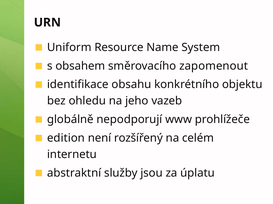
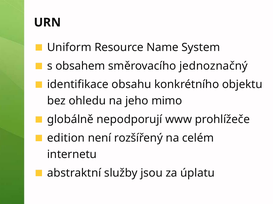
zapomenout: zapomenout -> jednoznačný (214, 66)
vazeb: vazeb -> mimo (167, 101)
